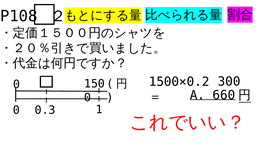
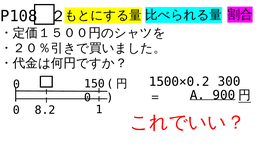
660: 660 -> 900 (224, 95)
0.3: 0.3 -> 8.2 (45, 110)
